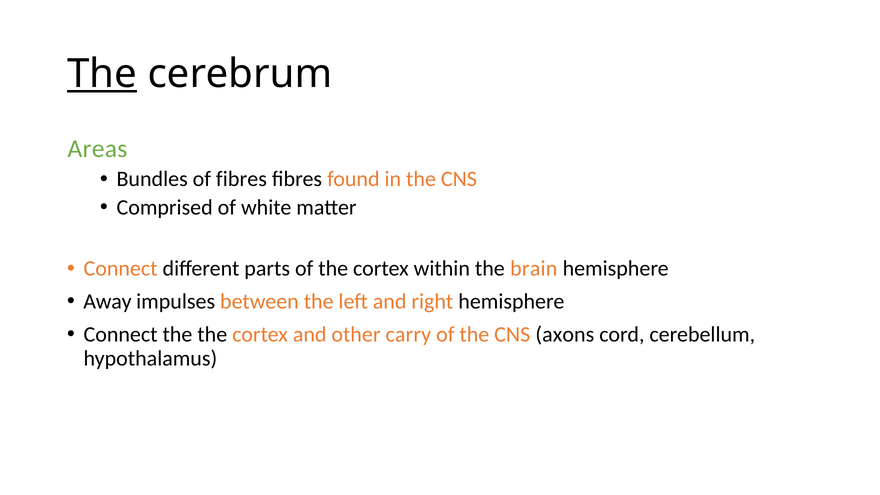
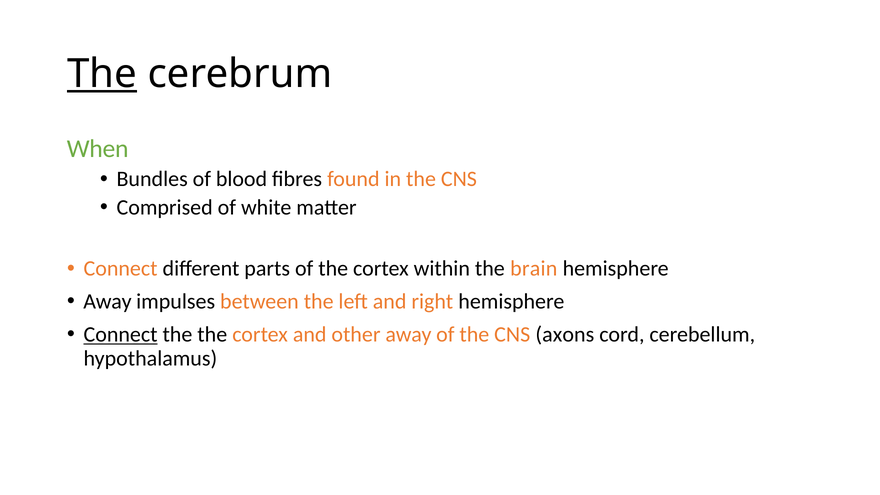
Areas: Areas -> When (98, 149)
of fibres: fibres -> blood (242, 179)
Connect underline: none -> present (121, 335)
other carry: carry -> away (409, 335)
